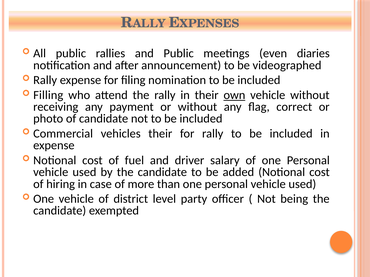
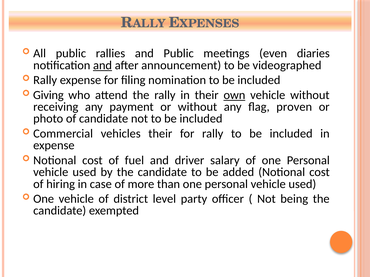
and underline: none -> present (103, 65)
Filling: Filling -> Giving (48, 95)
correct: correct -> proven (294, 107)
